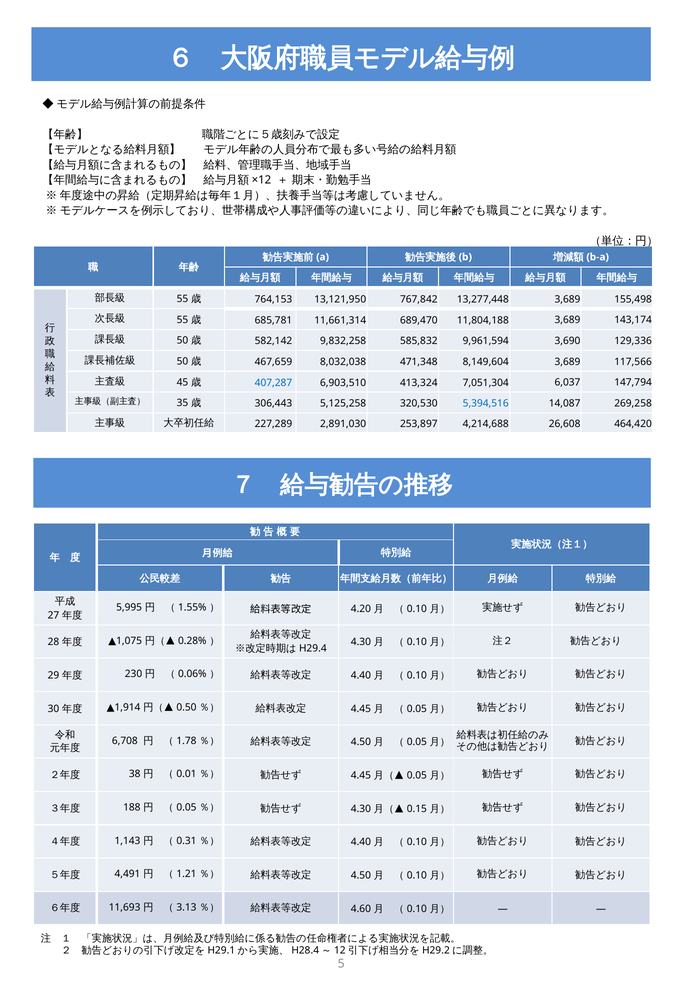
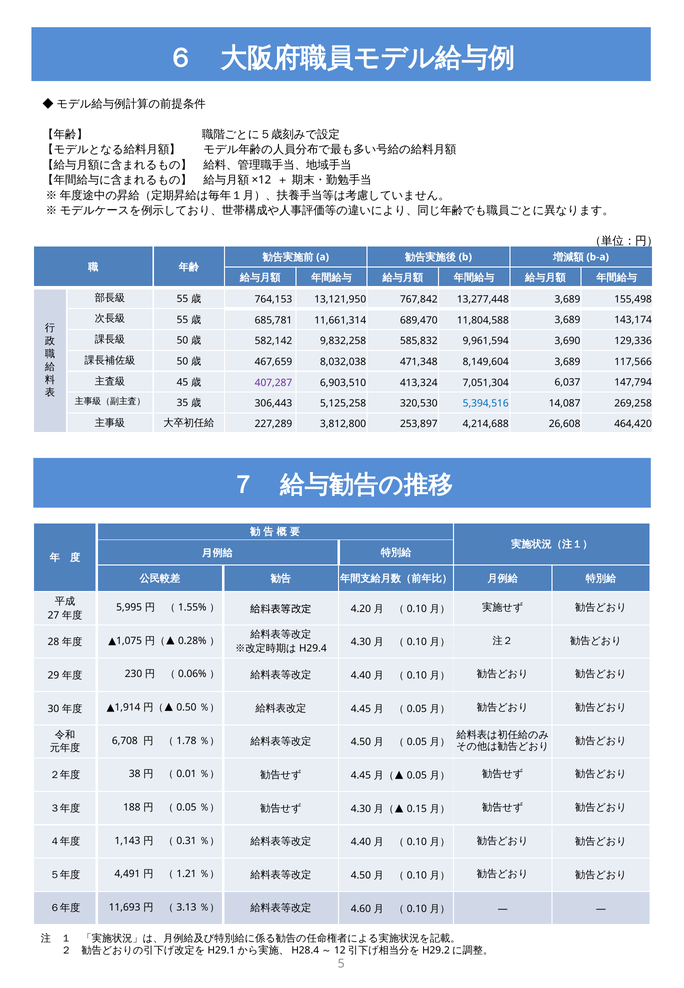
11,804,188: 11,804,188 -> 11,804,588 (483, 320)
407,287 colour: blue -> purple (273, 383)
2,891,030: 2,891,030 -> 3,812,800 (343, 424)
